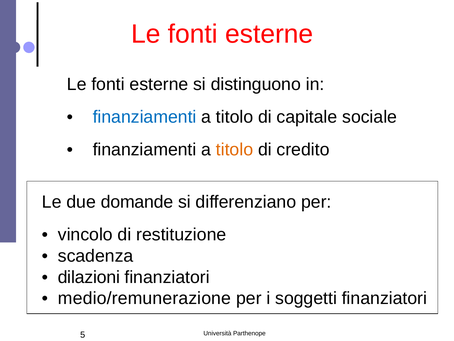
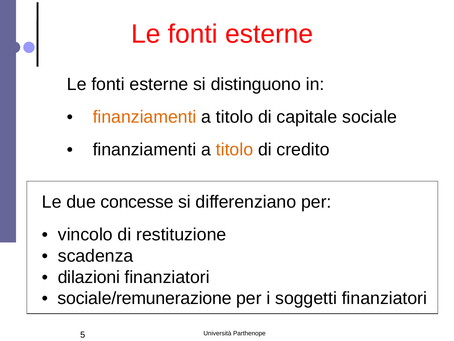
finanziamenti colour: blue -> orange (145, 117)
domande: domande -> concesse (137, 202)
medio/remunerazione: medio/remunerazione -> sociale/remunerazione (145, 298)
